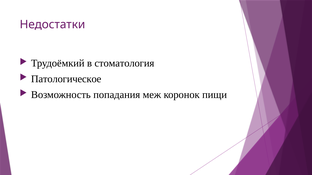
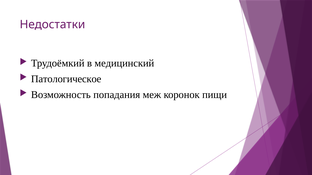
стоматология: стоматология -> медицинский (124, 63)
